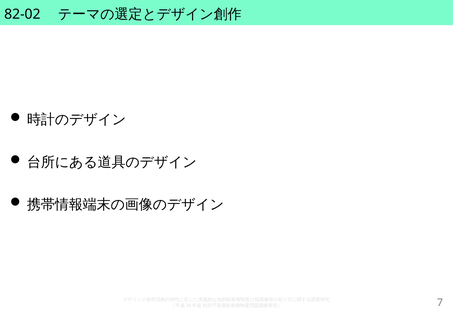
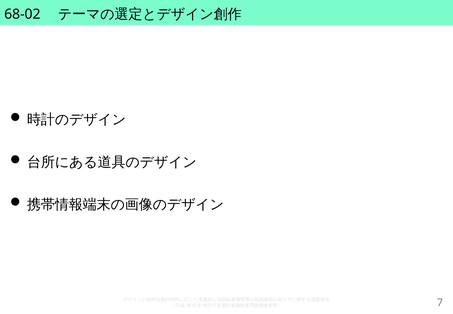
82-02: 82-02 -> 68-02 (22, 14)
